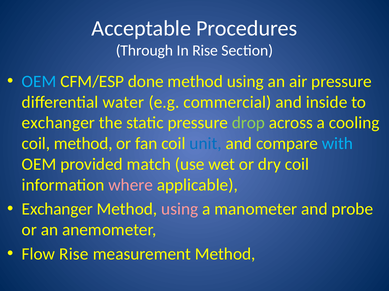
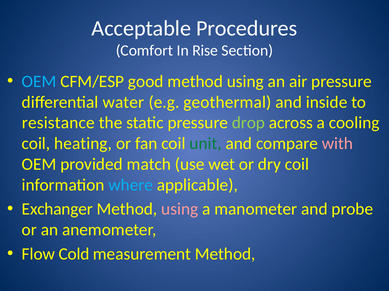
Through: Through -> Comfort (144, 51)
done: done -> good (146, 82)
commercial: commercial -> geothermal (227, 102)
exchanger: exchanger -> resistance (58, 123)
coil method: method -> heating (83, 144)
unit colour: blue -> green (206, 144)
with colour: light blue -> pink (337, 144)
where colour: pink -> light blue (131, 185)
Flow Rise: Rise -> Cold (74, 255)
